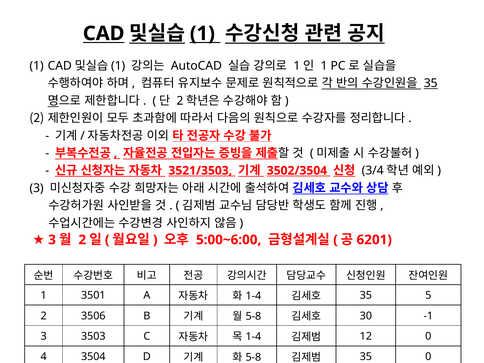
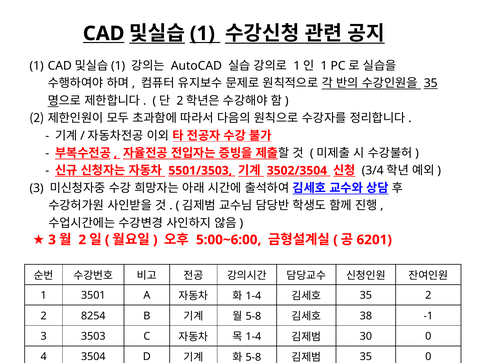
3521/3503: 3521/3503 -> 5501/3503 (200, 171)
35 5: 5 -> 2 (428, 295)
3506: 3506 -> 8254 (93, 316)
30: 30 -> 38 (366, 316)
12: 12 -> 30 (366, 336)
